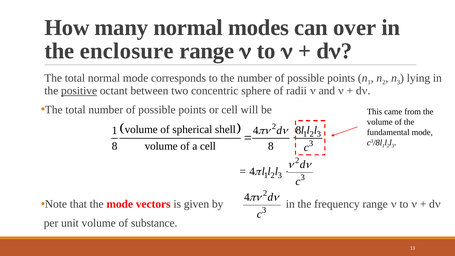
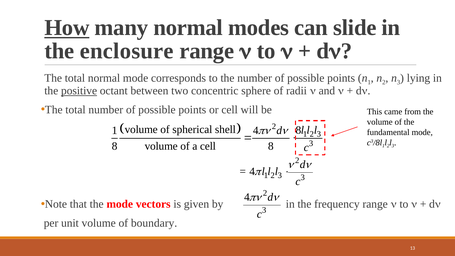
How underline: none -> present (67, 28)
over: over -> slide (355, 28)
substance: substance -> boundary (154, 223)
